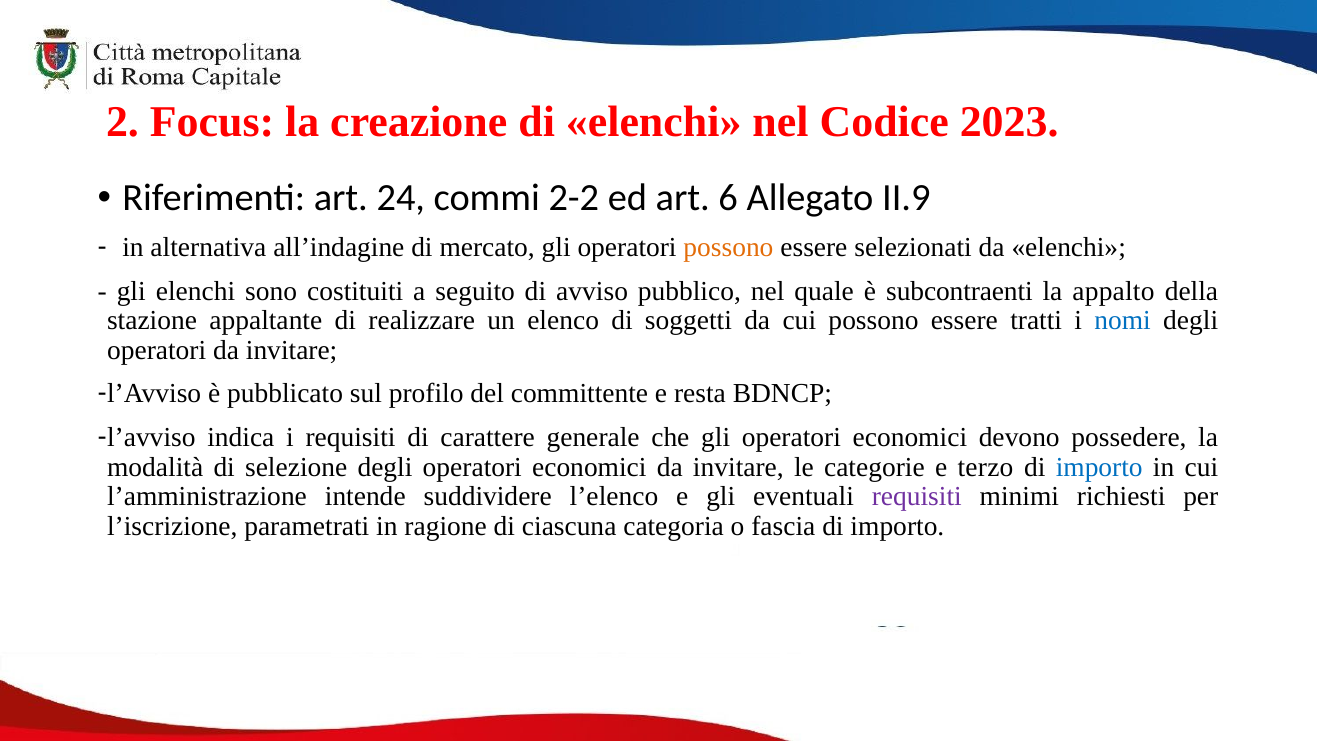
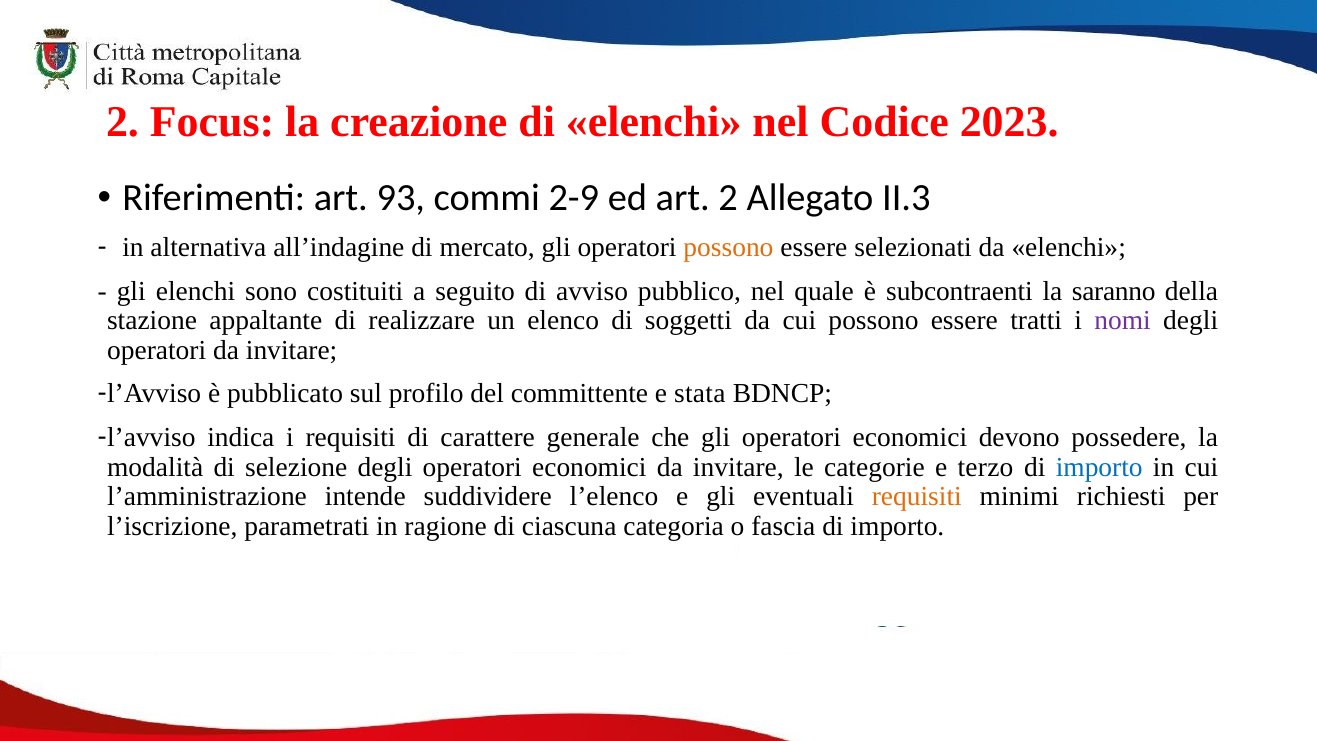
24: 24 -> 93 (401, 198)
2-2: 2-2 -> 2-9 (574, 198)
art 6: 6 -> 2 (728, 198)
II.9: II.9 -> II.3 (906, 198)
appalto: appalto -> saranno (1114, 291)
nomi colour: blue -> purple (1123, 321)
resta: resta -> stata (700, 394)
requisiti colour: purple -> orange (917, 497)
